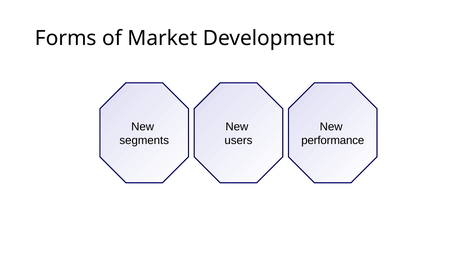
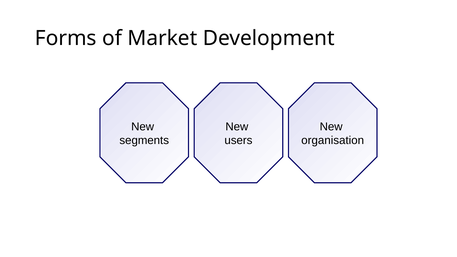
performance: performance -> organisation (333, 140)
